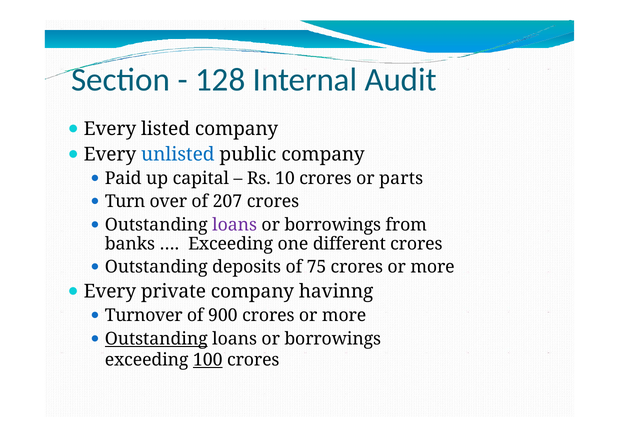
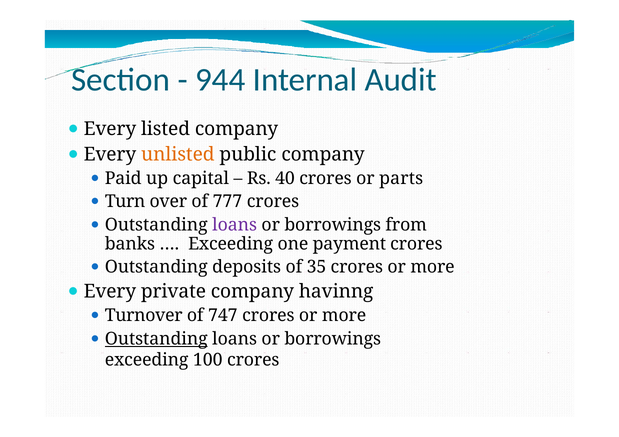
128: 128 -> 944 (220, 80)
unlisted colour: blue -> orange (178, 154)
10: 10 -> 40 (285, 178)
207: 207 -> 777 (227, 202)
different: different -> payment (349, 244)
75: 75 -> 35 (316, 267)
900: 900 -> 747 (223, 316)
100 underline: present -> none (208, 360)
